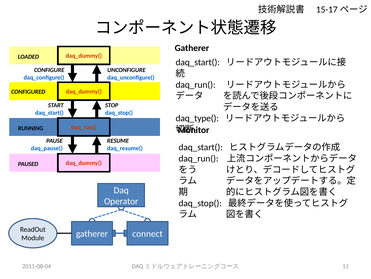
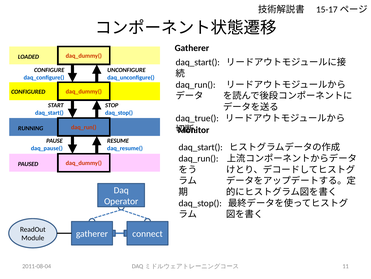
daq_type(: daq_type( -> daq_true( (197, 118)
